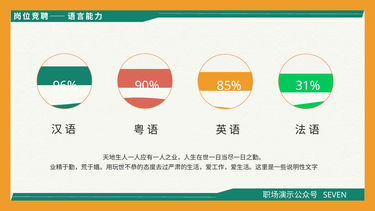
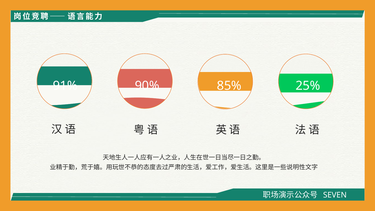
96%: 96% -> 91% (65, 86)
31%: 31% -> 25% (308, 86)
